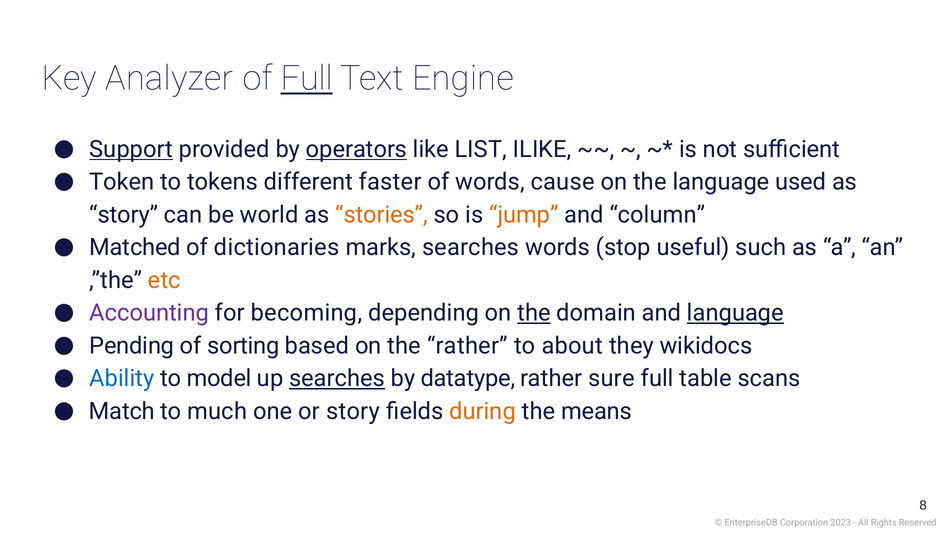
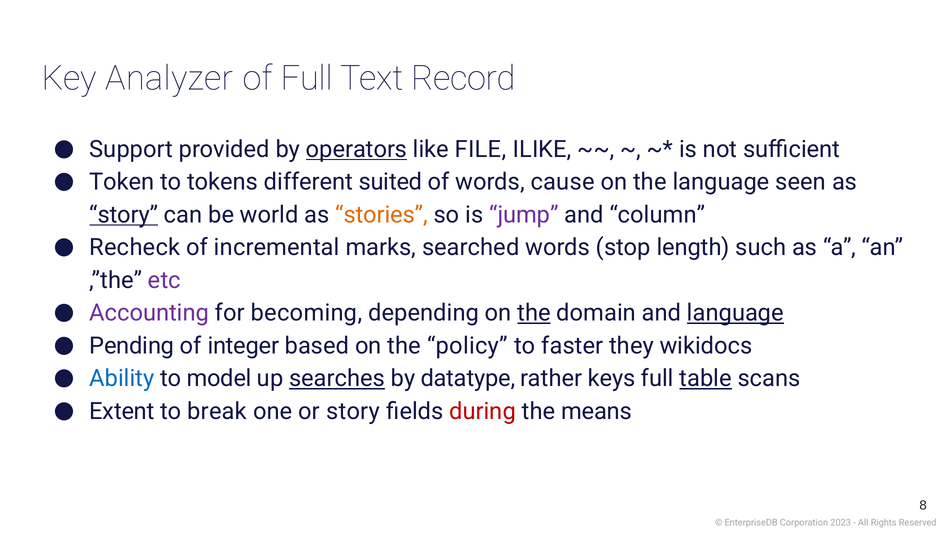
Full underline: present -> none (307, 79)
Engine: Engine -> Record (463, 79)
Support underline: present -> none (131, 149)
LIST: LIST -> FILE (481, 149)
faster: faster -> suited (390, 182)
used: used -> seen (801, 182)
story underline: none -> present (124, 215)
jump colour: orange -> purple (524, 215)
Matched: Matched -> Recheck (135, 247)
dictionaries: dictionaries -> incremental (277, 247)
marks searches: searches -> searched (471, 247)
useful: useful -> length (693, 247)
etc colour: orange -> purple (164, 280)
sorting: sorting -> integer (243, 346)
the rather: rather -> policy (468, 346)
about: about -> faster (572, 346)
sure: sure -> keys (612, 378)
table underline: none -> present (706, 378)
Match: Match -> Extent (122, 411)
much: much -> break (217, 411)
during colour: orange -> red (483, 411)
